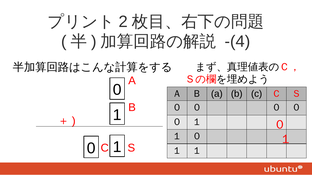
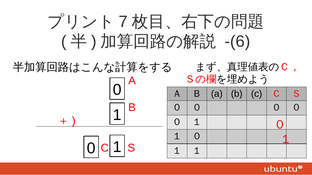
2: 2 -> 7 (123, 22)
-(4: -(4 -> -(6 (238, 42)
